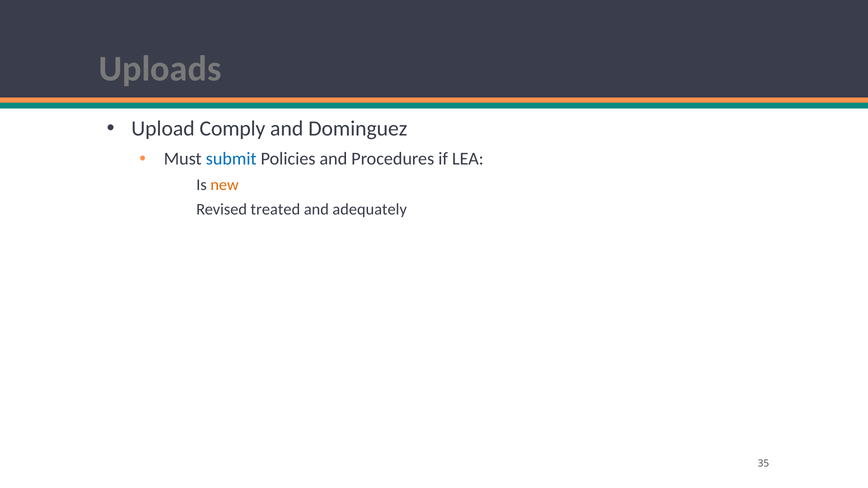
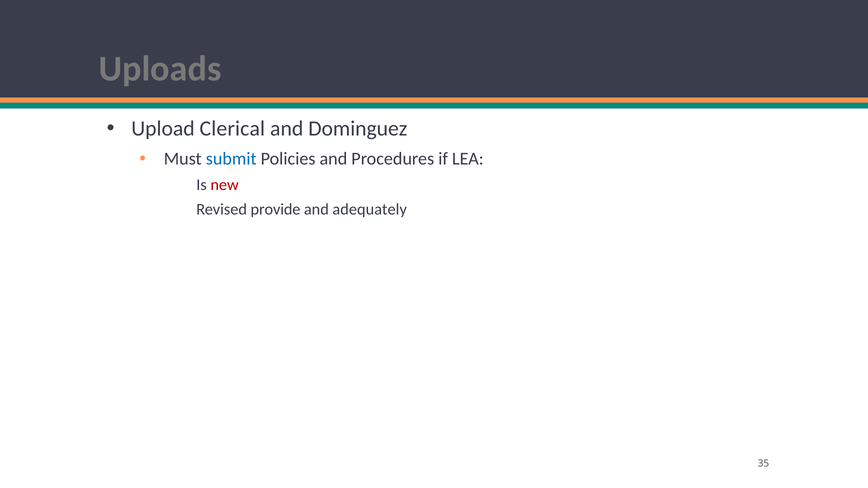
Comply: Comply -> Clerical (232, 128)
new colour: orange -> red (225, 185)
treated: treated -> provide (276, 210)
